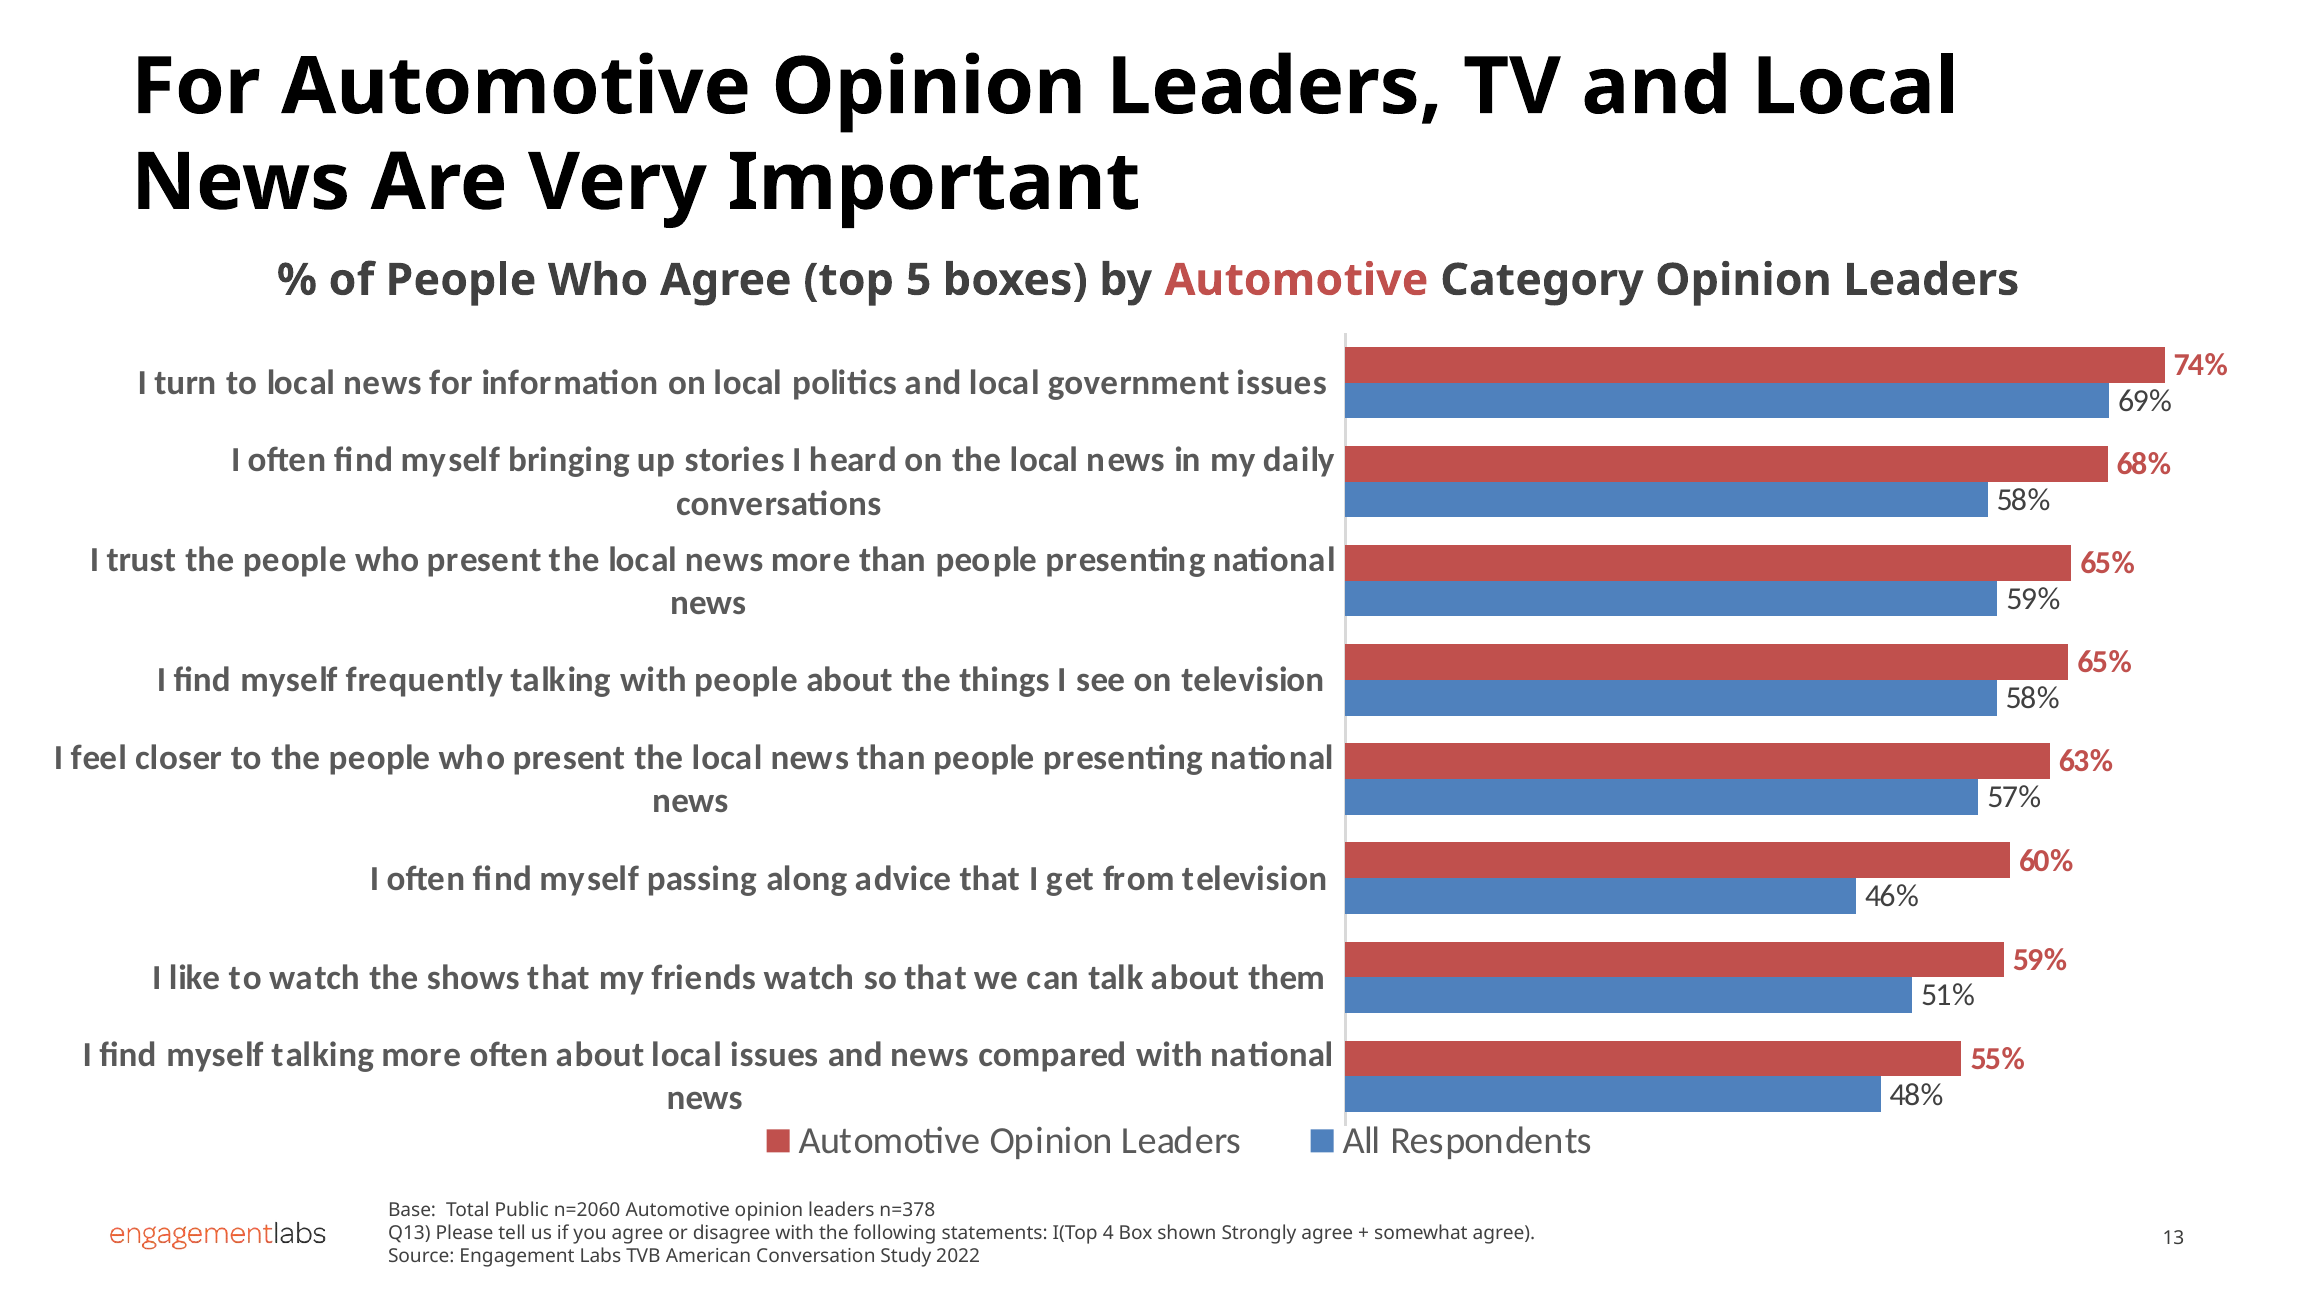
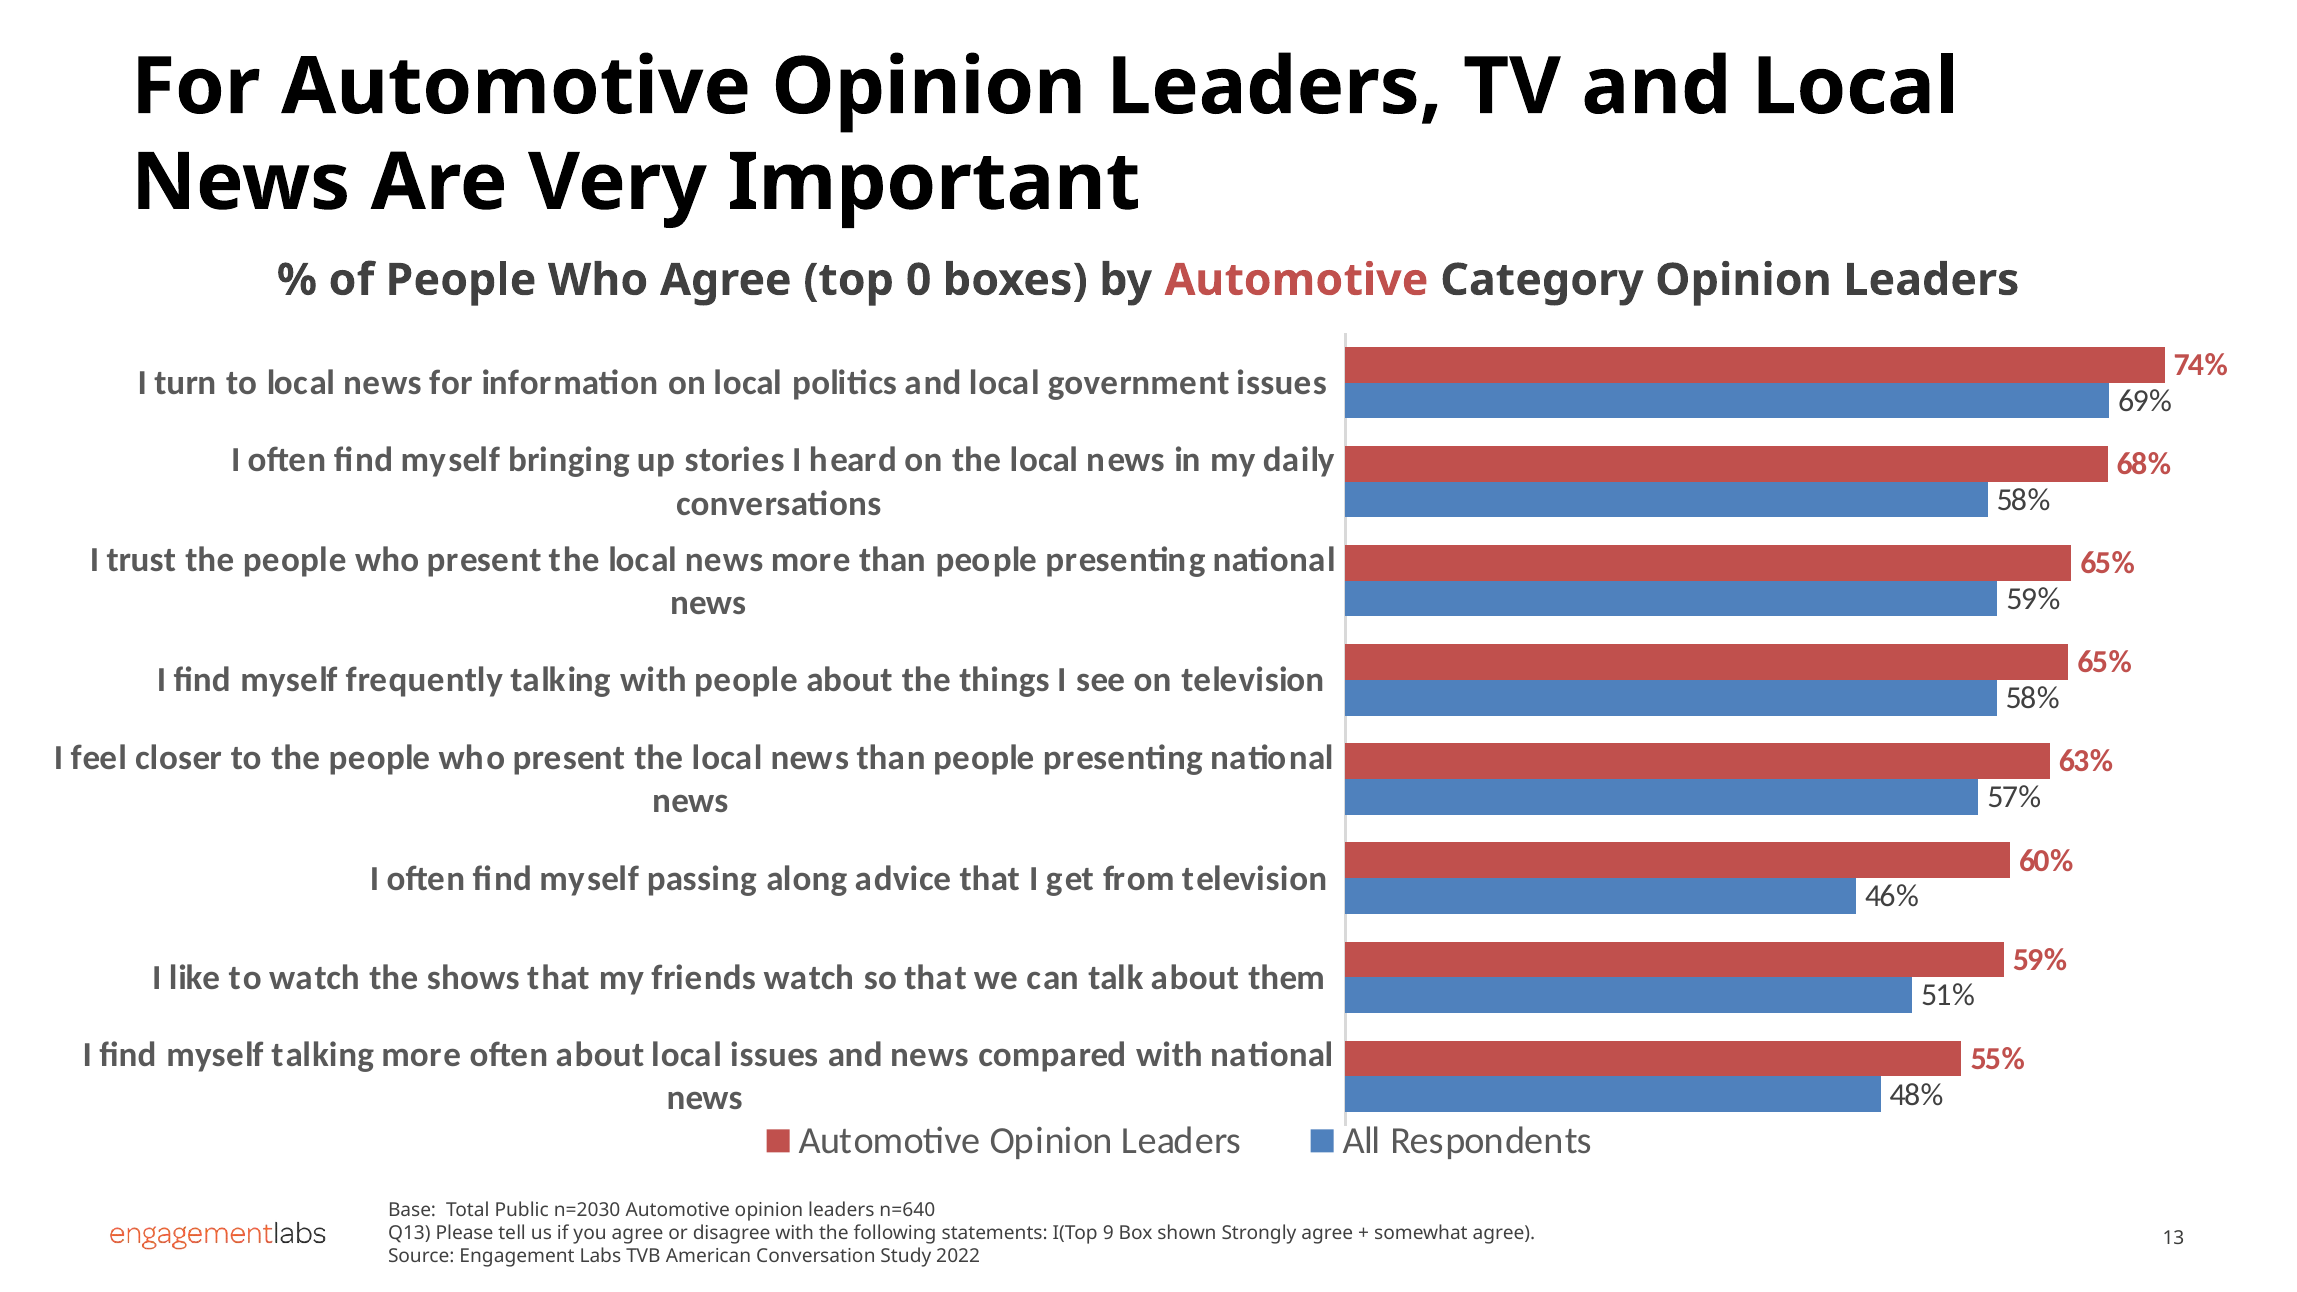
5: 5 -> 0 (919, 280)
n=2060: n=2060 -> n=2030 (587, 1210)
n=378: n=378 -> n=640 (907, 1210)
4: 4 -> 9 (1108, 1233)
